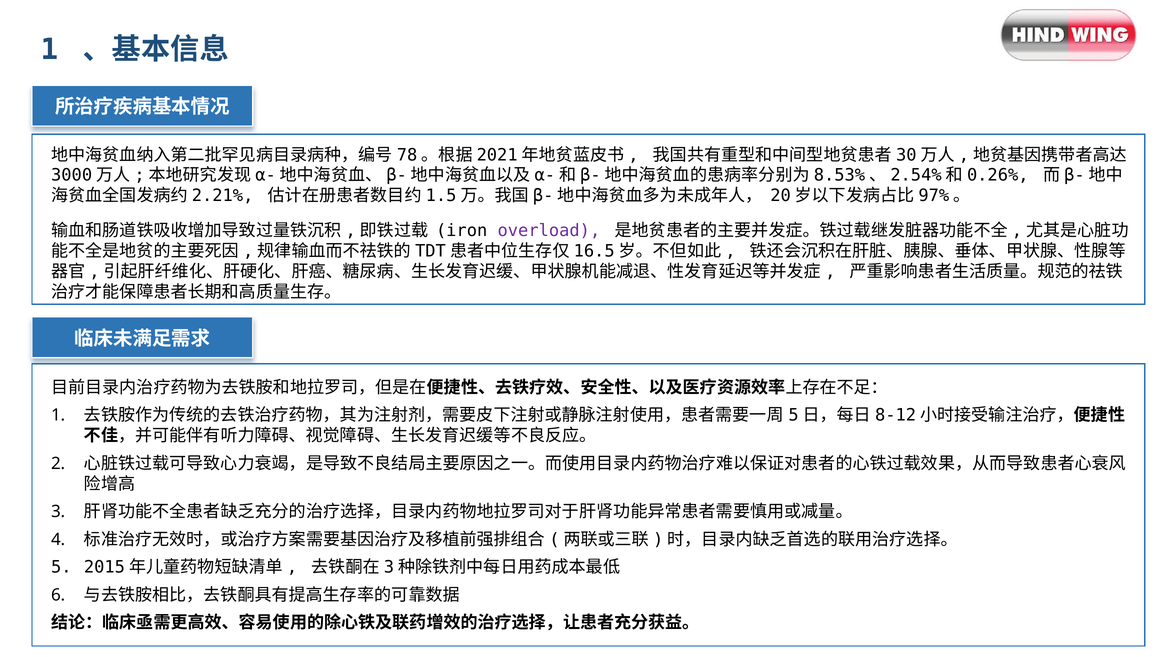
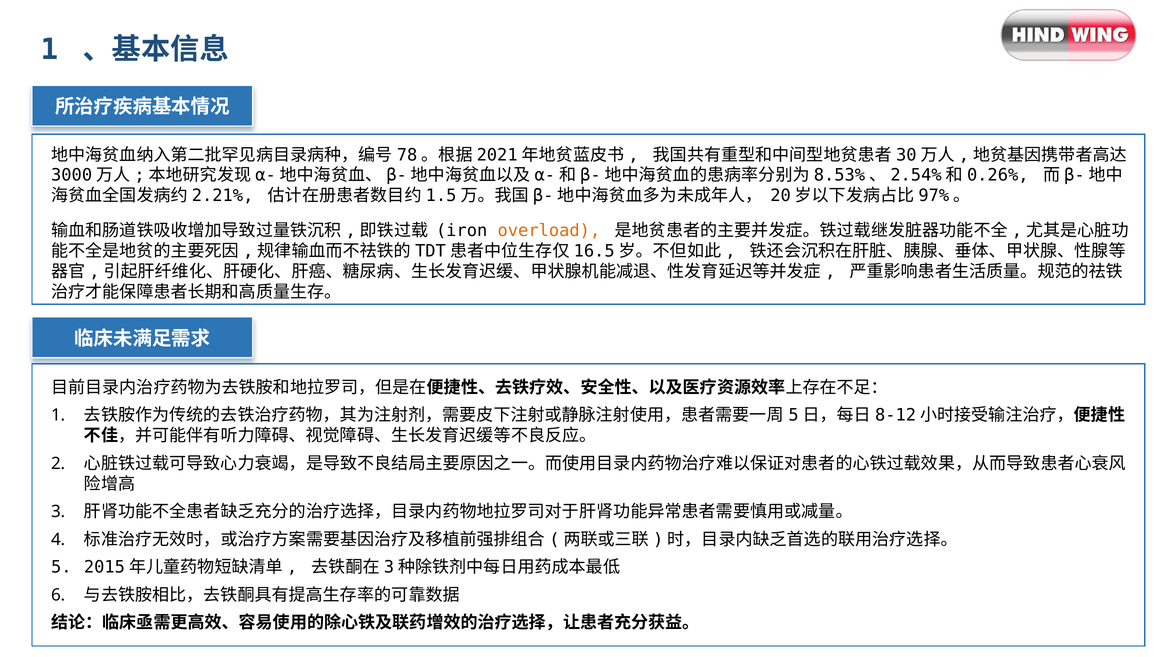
overload colour: purple -> orange (549, 231)
